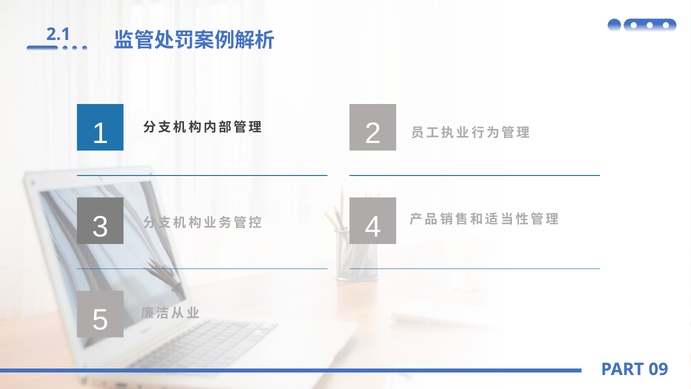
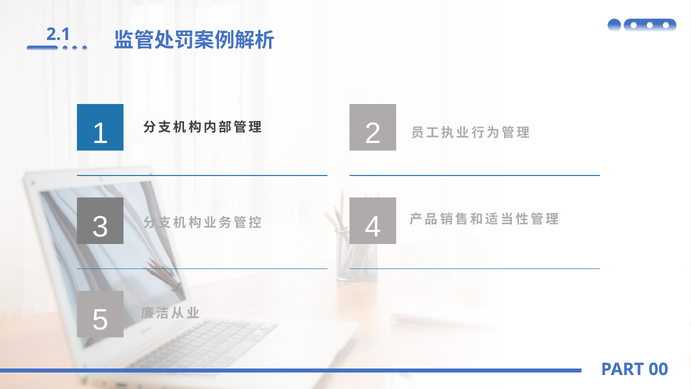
09: 09 -> 00 (658, 369)
